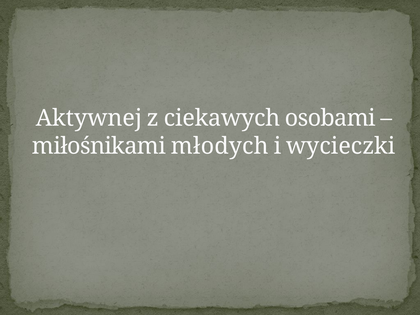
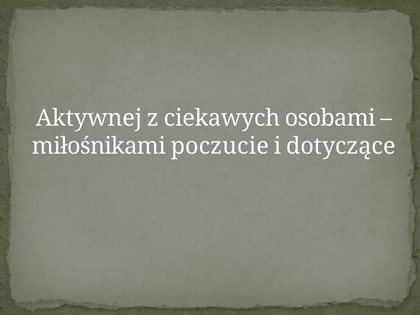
młodych: młodych -> poczucie (220, 146)
wycieczki: wycieczki -> dotyczące (341, 146)
